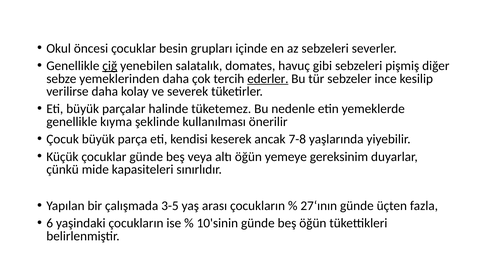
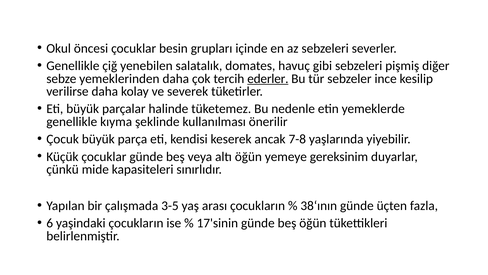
çiğ underline: present -> none (110, 66)
27‘ının: 27‘ının -> 38‘ının (319, 205)
10'sinin: 10'sinin -> 17'sinin (217, 223)
